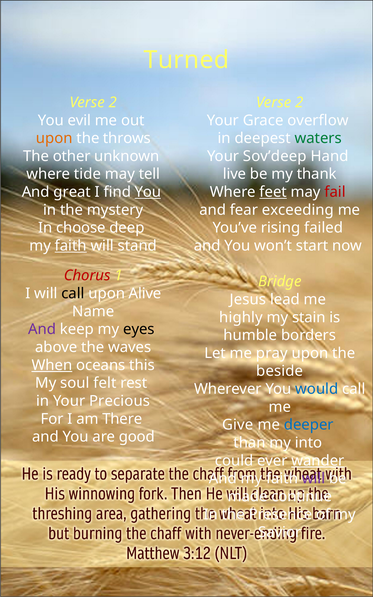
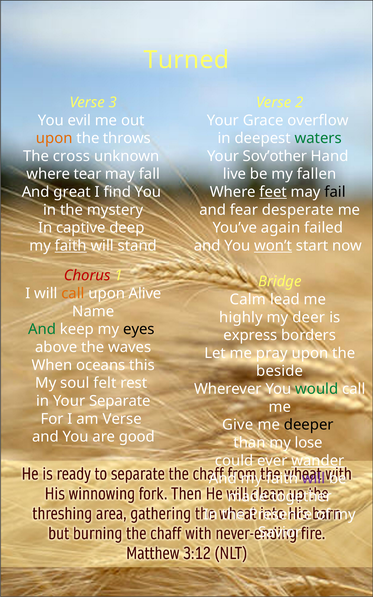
2: 2 -> 3 (113, 102)
other: other -> cross (71, 156)
Sov’deep: Sov’deep -> Sov’other (275, 156)
tide: tide -> tear (88, 174)
tell: tell -> fall (149, 174)
thank: thank -> fallen (317, 174)
You underline: present -> none (148, 192)
fail colour: red -> black (335, 192)
exceeding: exceeding -> desperate (298, 210)
choose: choose -> captive (81, 228)
rising: rising -> again (281, 228)
won’t underline: none -> present (273, 246)
call colour: black -> orange (73, 293)
Jesus: Jesus -> Calm (248, 299)
stain: stain -> deer (309, 317)
And colour: purple -> green (42, 329)
humble: humble -> express (250, 335)
When underline: present -> none (52, 365)
would colour: blue -> green (317, 389)
Precious: Precious -> Separate (120, 401)
am There: There -> Verse (122, 419)
deeper colour: blue -> black (309, 425)
into: into -> lose (309, 443)
continue: continue -> together (302, 496)
